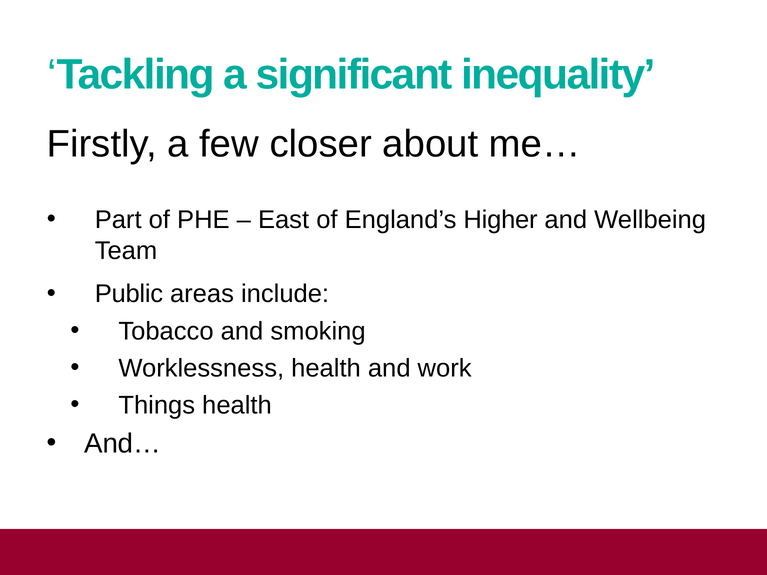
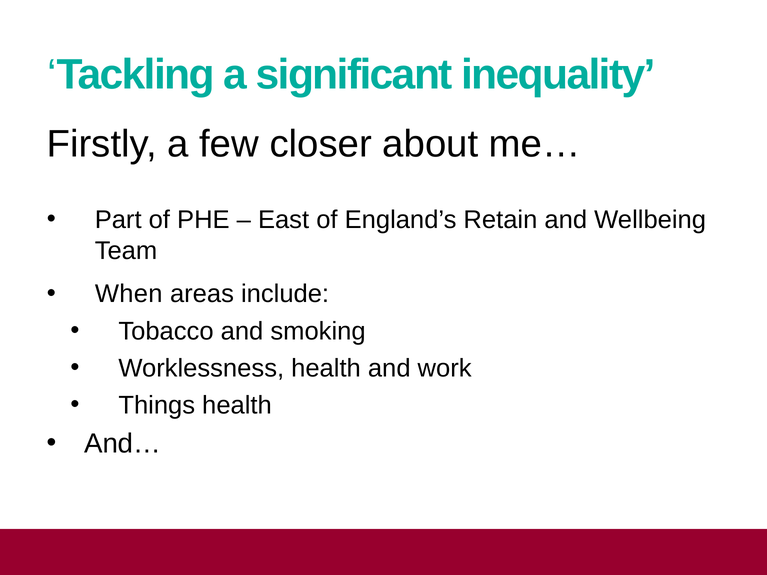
Higher: Higher -> Retain (500, 220)
Public: Public -> When (129, 294)
